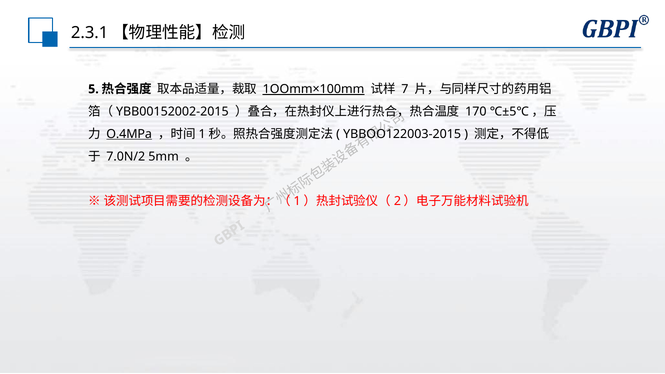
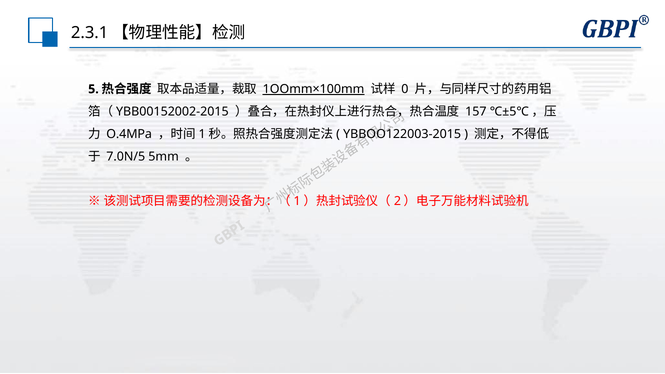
7: 7 -> 0 (405, 89)
170: 170 -> 157 (476, 112)
O.4MPa underline: present -> none (129, 134)
7.0N/2: 7.0N/2 -> 7.0N/5 (126, 156)
